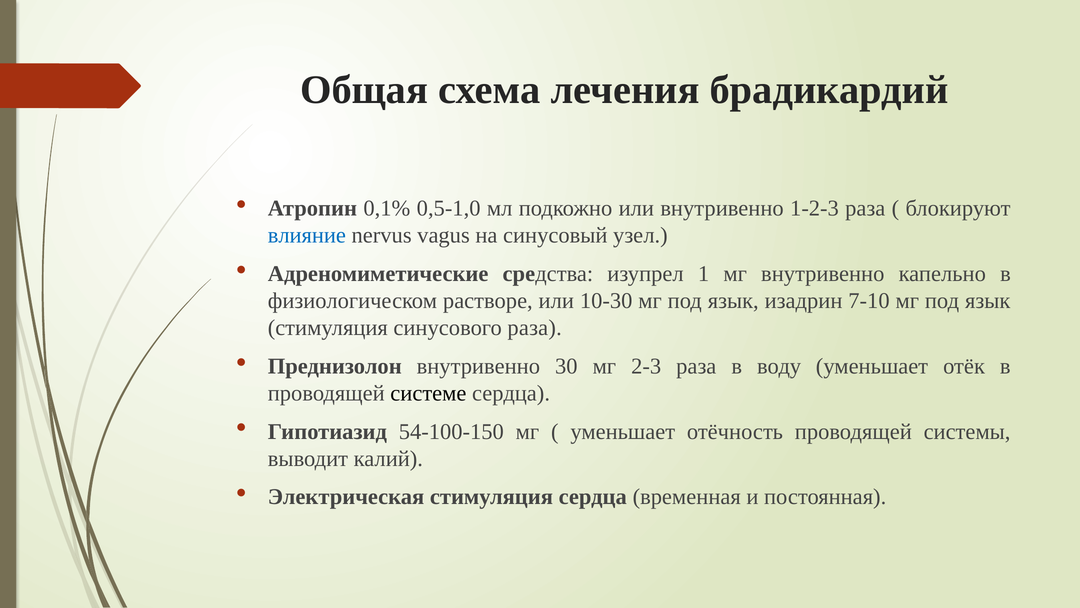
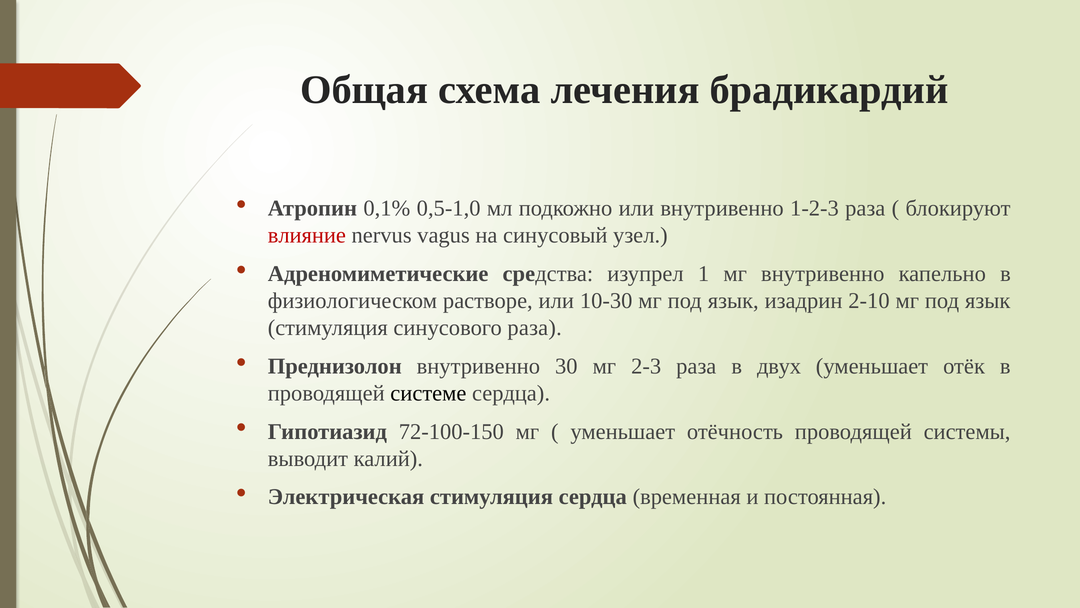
влияние colour: blue -> red (307, 235)
7-10: 7-10 -> 2-10 (869, 301)
воду: воду -> двух (779, 366)
54-100-150: 54-100-150 -> 72-100-150 (451, 431)
